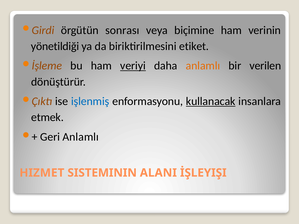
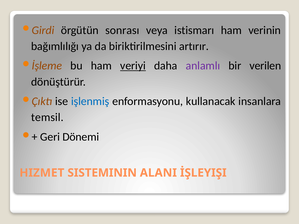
biçimine: biçimine -> istismarı (194, 30)
yönetildiği: yönetildiği -> bağımlılığı (55, 46)
etiket: etiket -> artırır (194, 46)
anlamlı colour: orange -> purple (203, 66)
kullanacak underline: present -> none (211, 101)
etmek: etmek -> temsil (47, 117)
Geri Anlamlı: Anlamlı -> Dönemi (81, 137)
